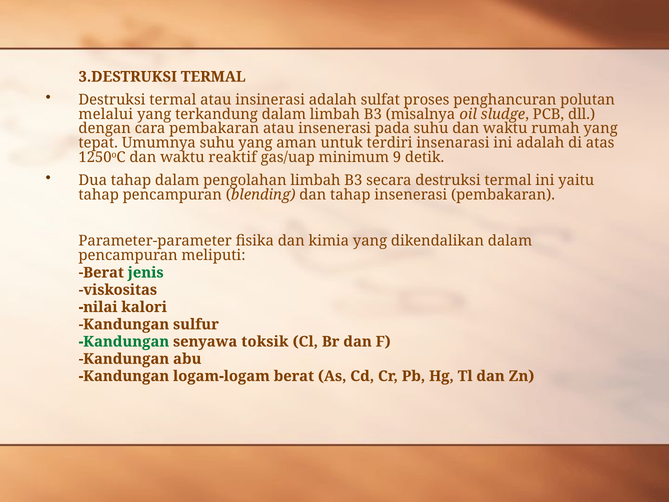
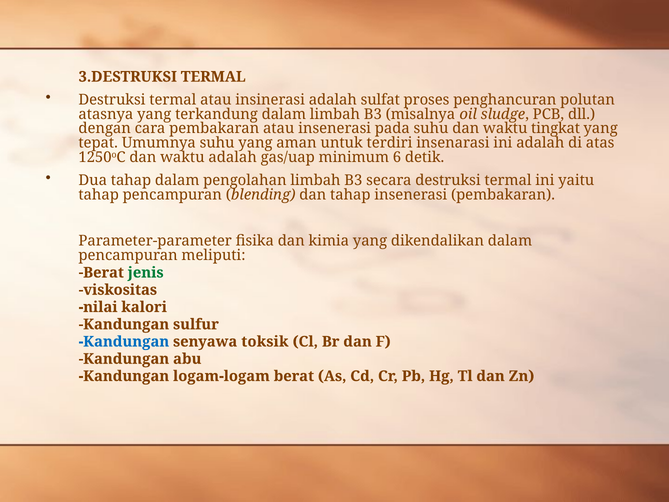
melalui: melalui -> atasnya (106, 114)
rumah: rumah -> tingkat (556, 129)
waktu reaktif: reaktif -> adalah (233, 157)
9: 9 -> 6 (397, 157)
Kandungan colour: green -> blue (124, 341)
